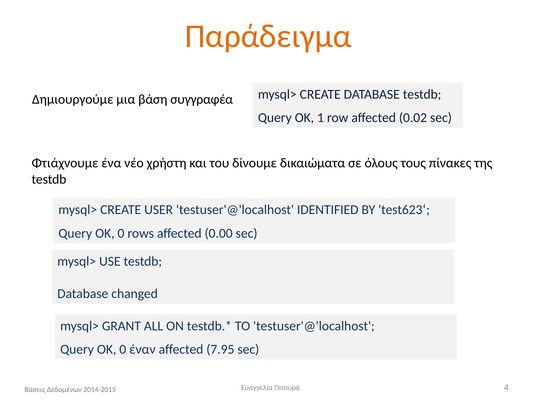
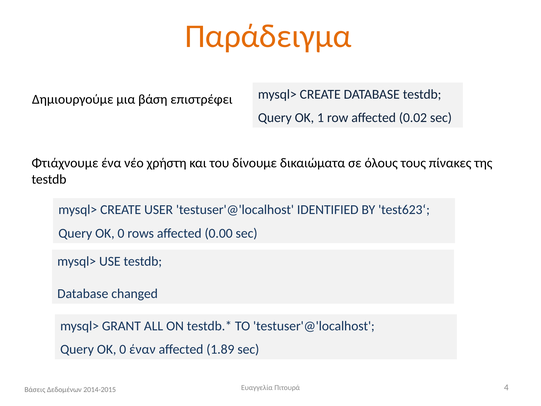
συγγραφέα: συγγραφέα -> επιστρέφει (202, 99)
7.95: 7.95 -> 1.89 (220, 349)
